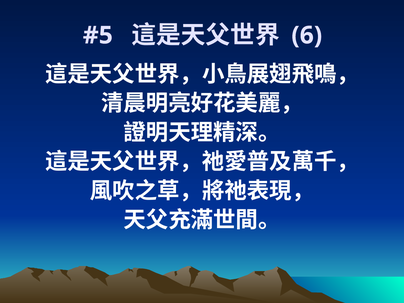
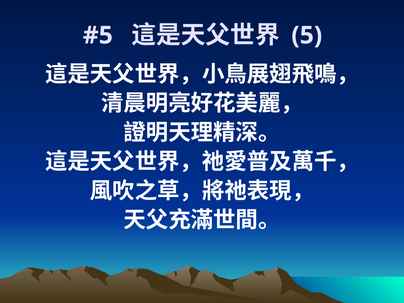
6: 6 -> 5 (307, 35)
